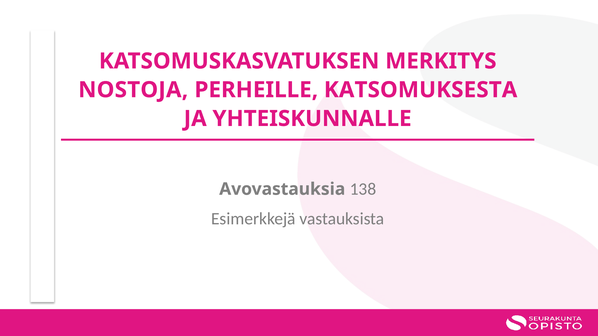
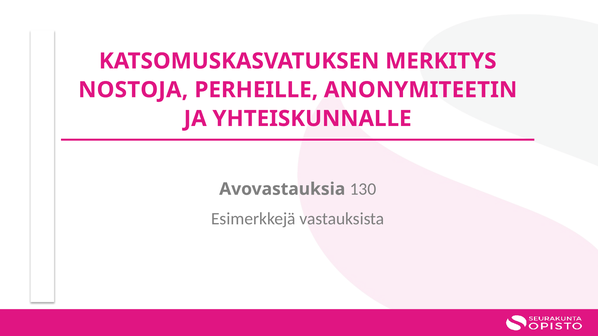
KATSOMUKSESTA: KATSOMUKSESTA -> ANONYMITEETIN (421, 90)
138: 138 -> 130 (363, 189)
